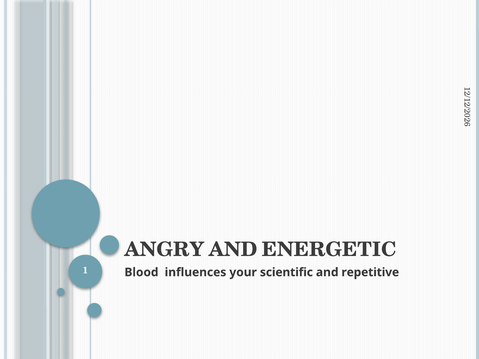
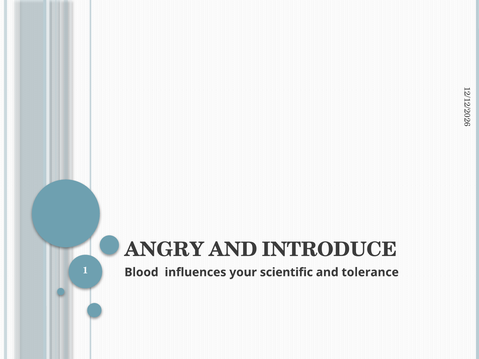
ENERGETIC: ENERGETIC -> INTRODUCE (329, 250)
repetitive: repetitive -> tolerance (370, 272)
